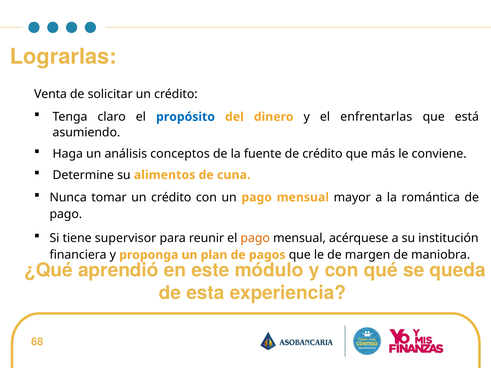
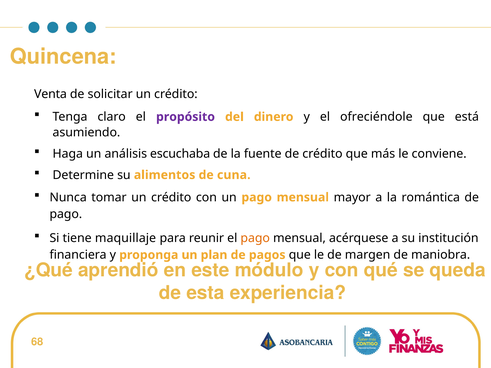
Lograrlas: Lograrlas -> Quincena (63, 57)
propósito colour: blue -> purple (186, 117)
enfrentarlas: enfrentarlas -> ofreciéndole (376, 117)
conceptos: conceptos -> escuchaba (180, 154)
supervisor: supervisor -> maquillaje (126, 238)
